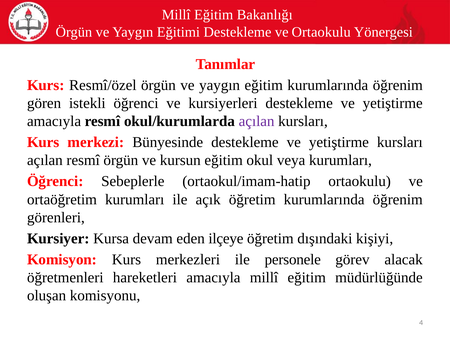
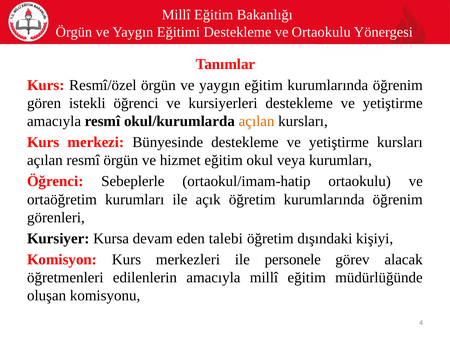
açılan colour: purple -> orange (257, 121)
kursun: kursun -> hizmet (180, 160)
ilçeye: ilçeye -> talebi (226, 238)
hareketleri: hareketleri -> edilenlerin (145, 277)
